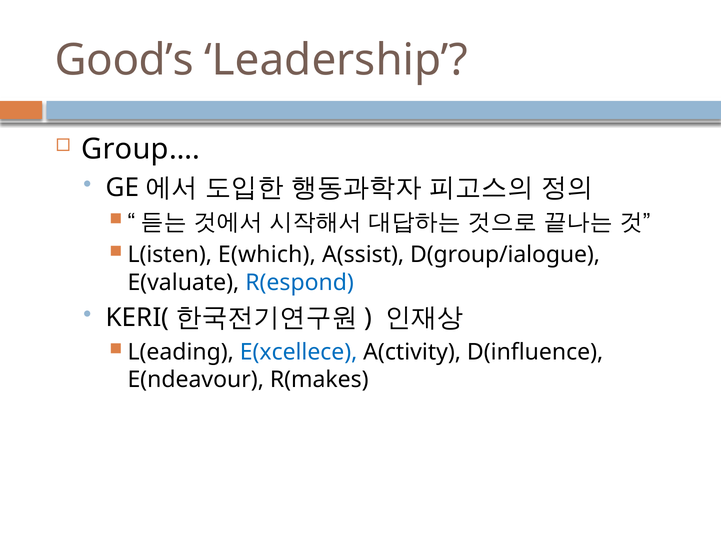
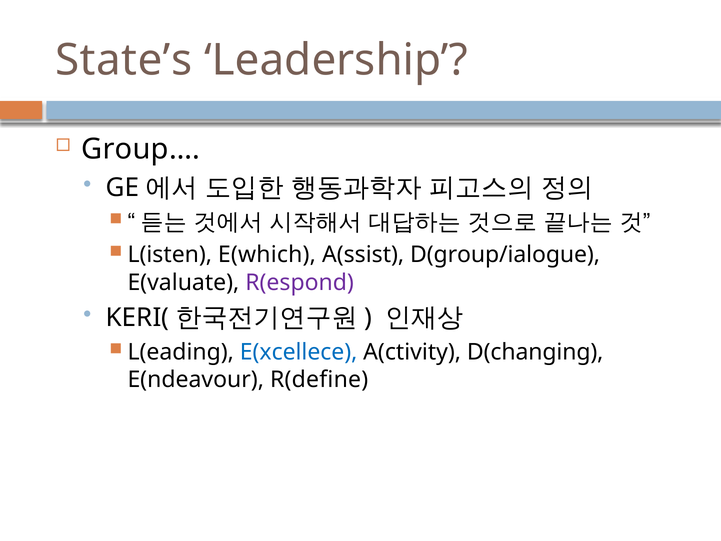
Good’s: Good’s -> State’s (124, 60)
R(espond colour: blue -> purple (300, 282)
D(influence: D(influence -> D(changing (535, 352)
R(makes: R(makes -> R(define (319, 380)
